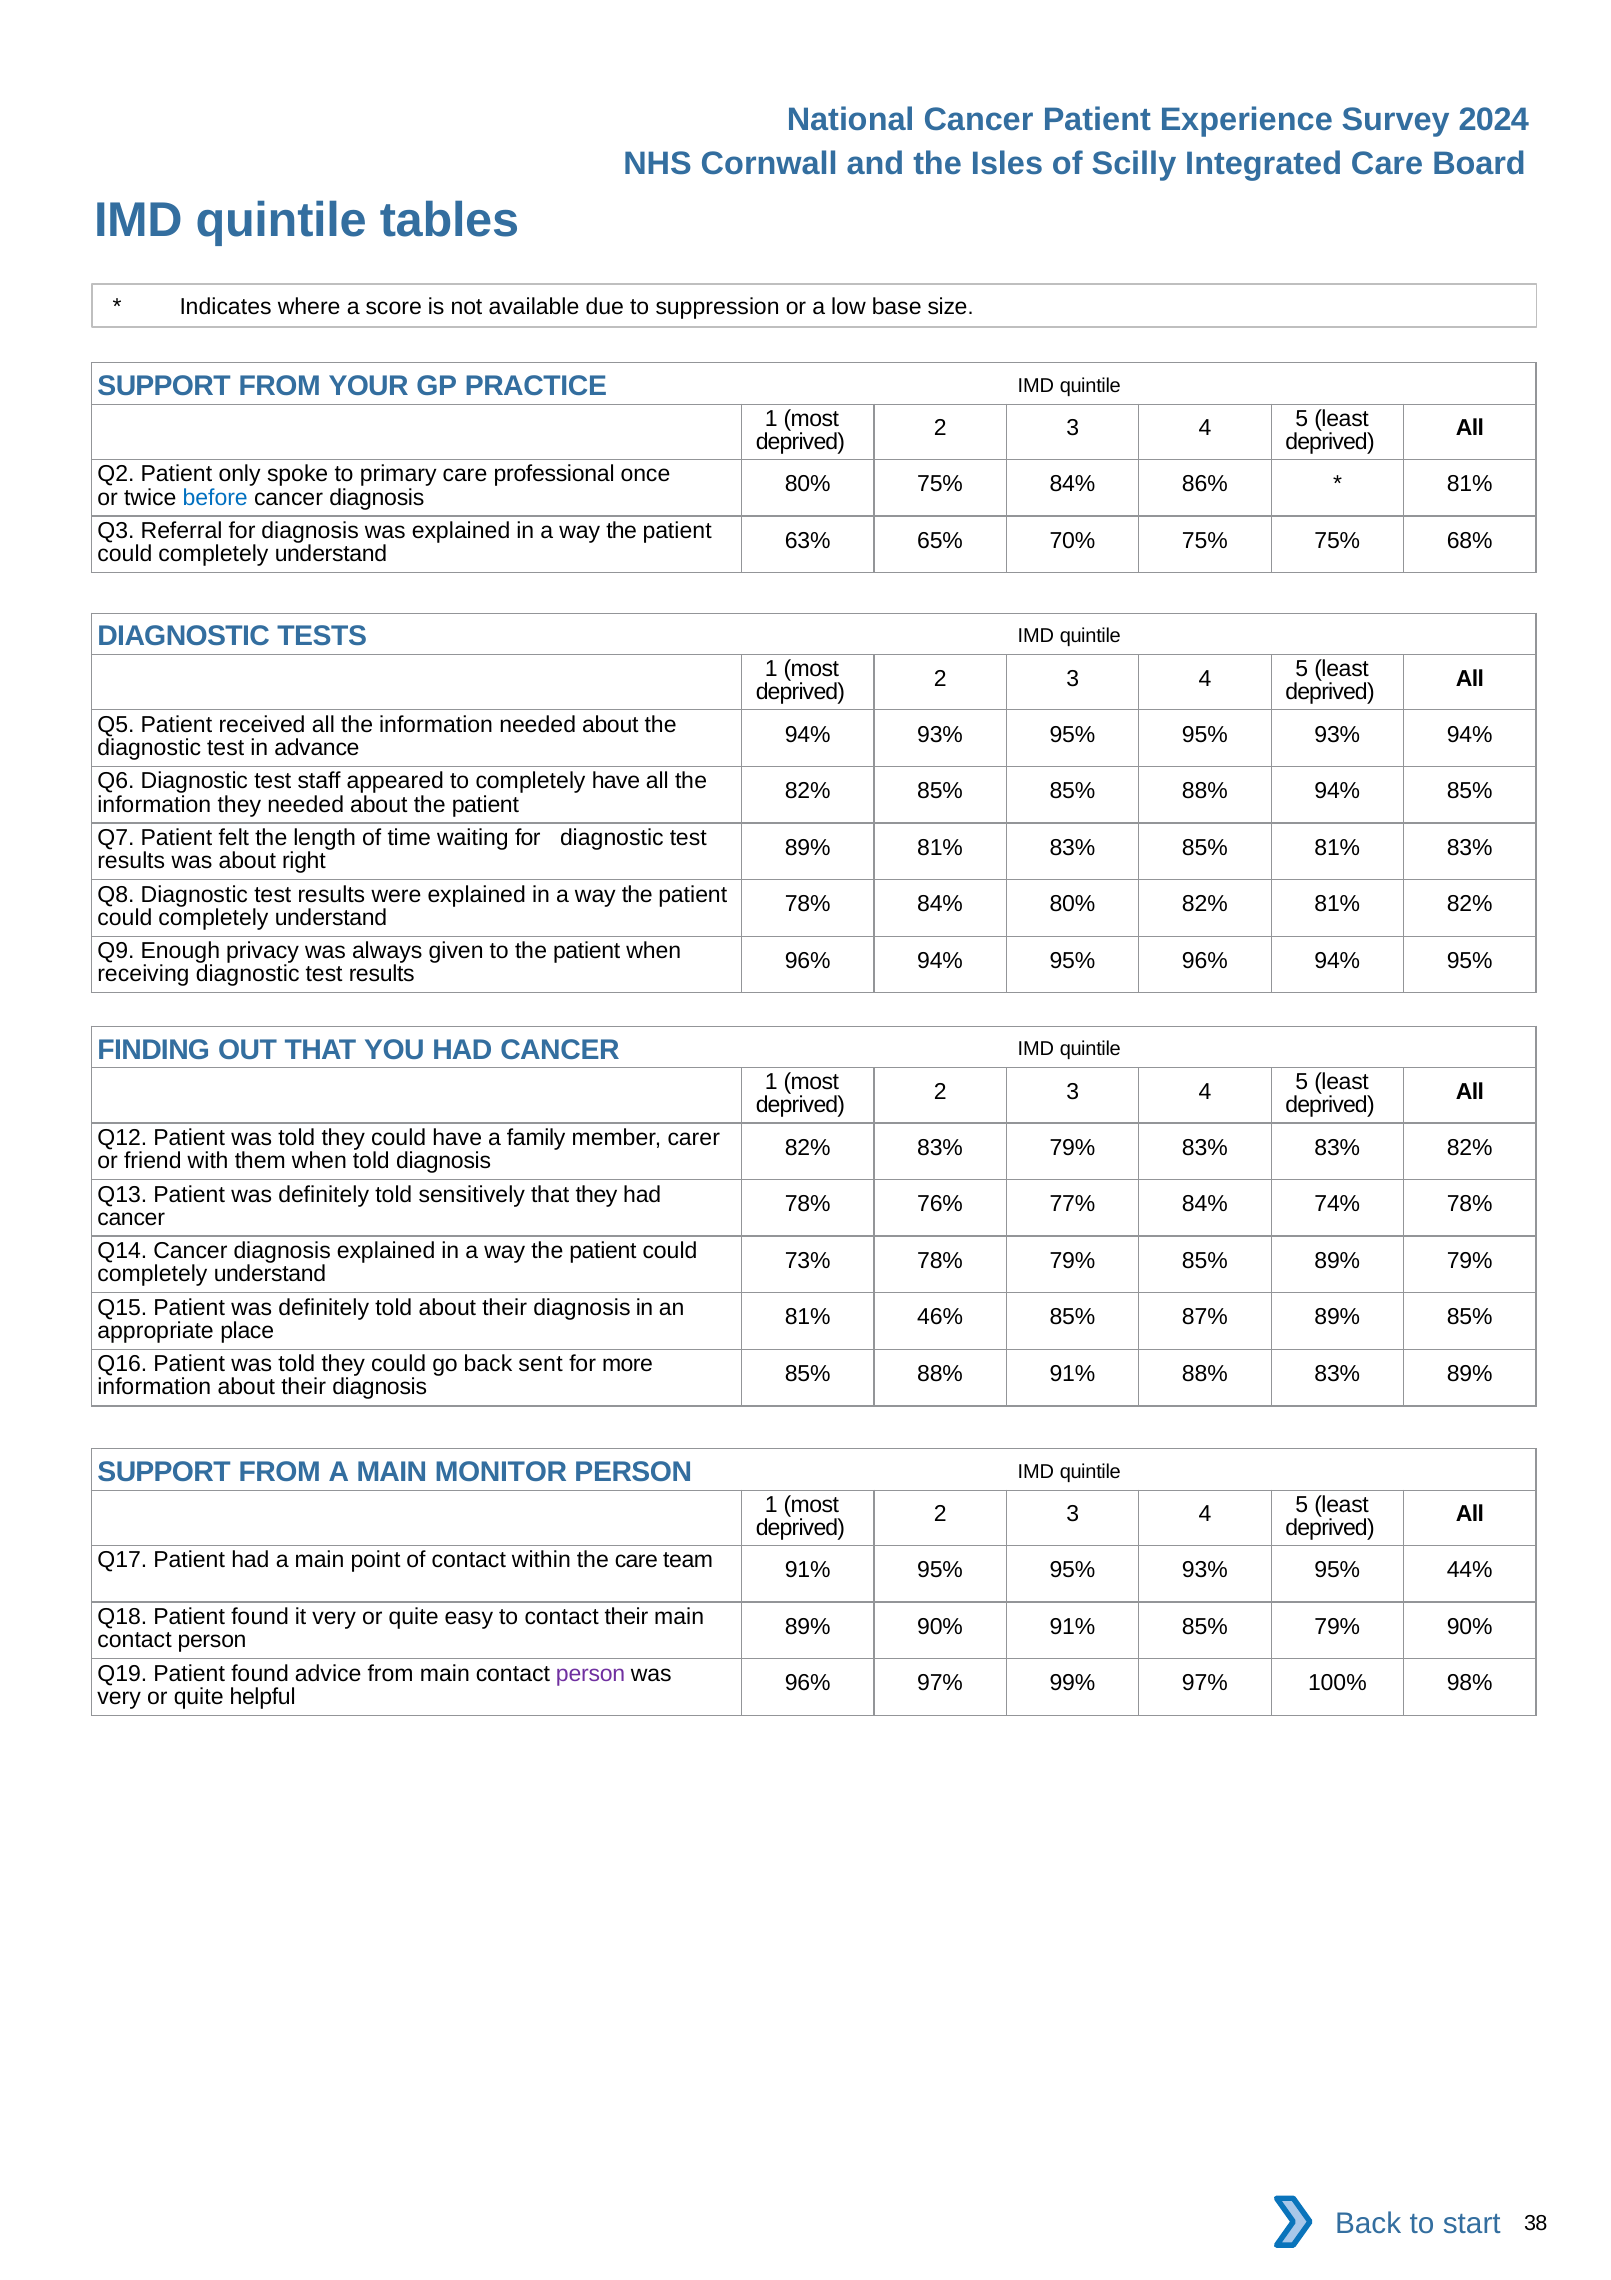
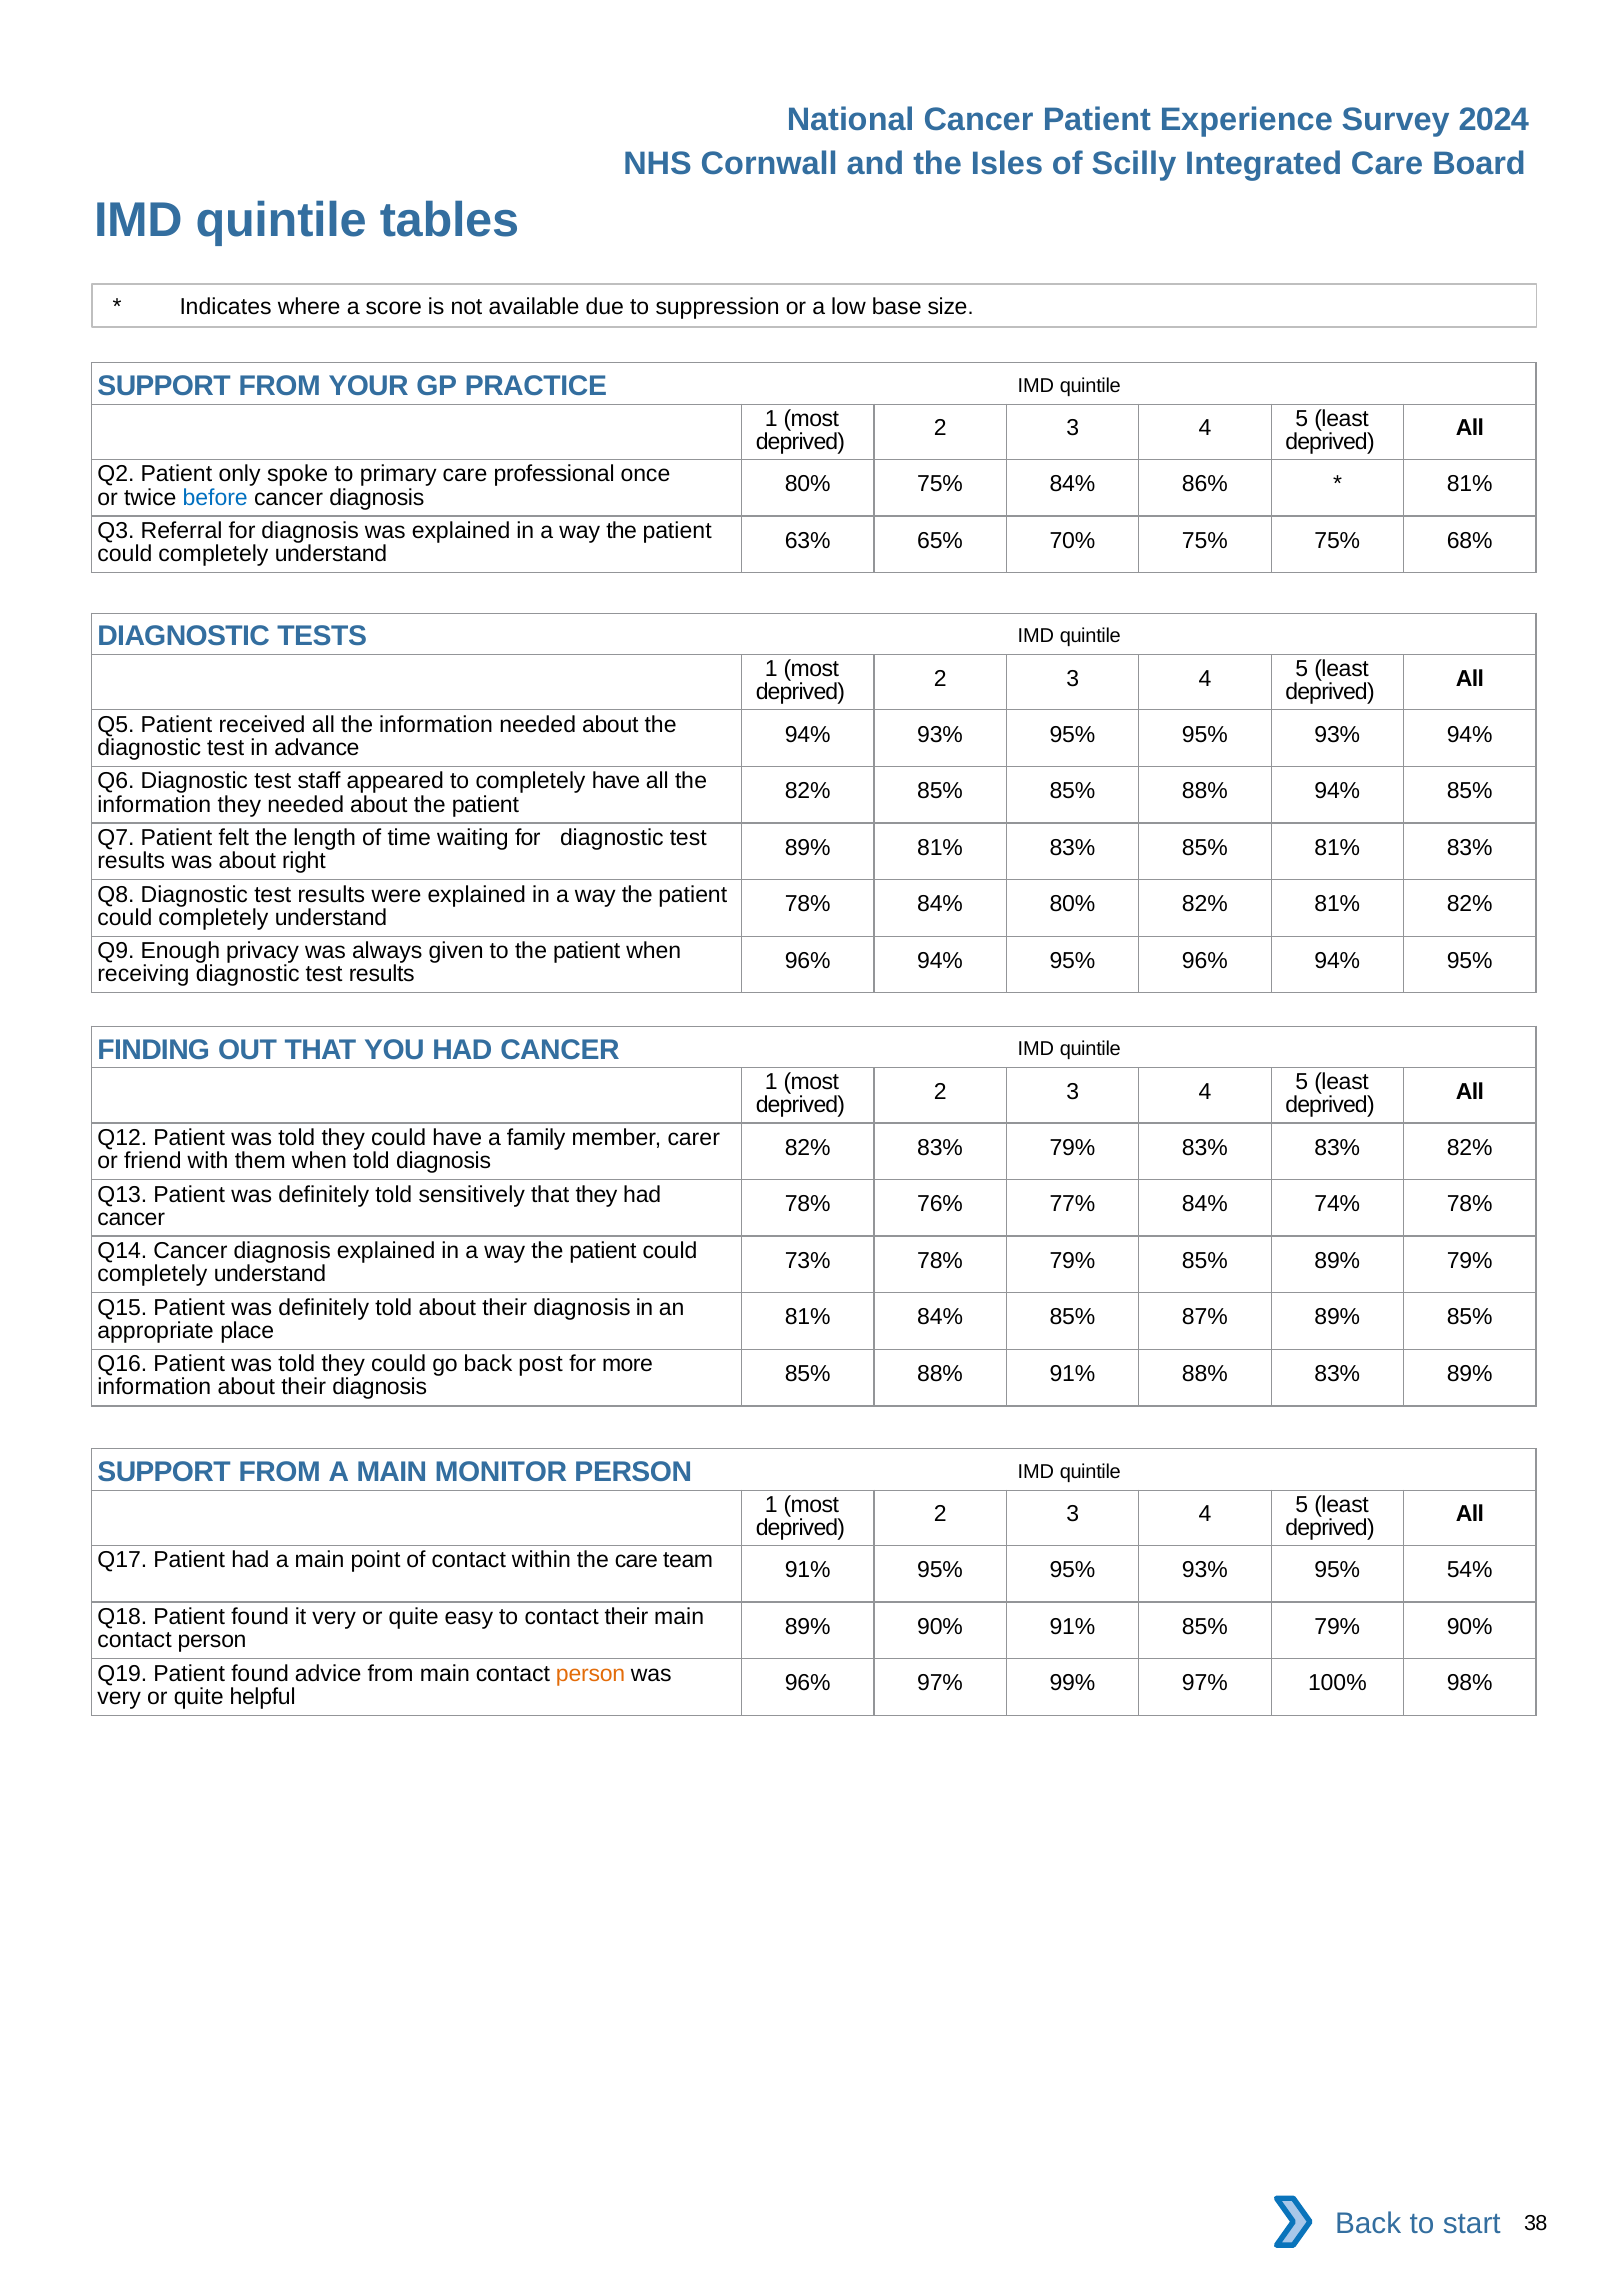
81% 46%: 46% -> 84% (940, 1317)
sent: sent -> post (541, 1364)
44%: 44% -> 54% (1470, 1570)
person colour: purple -> orange (591, 1673)
